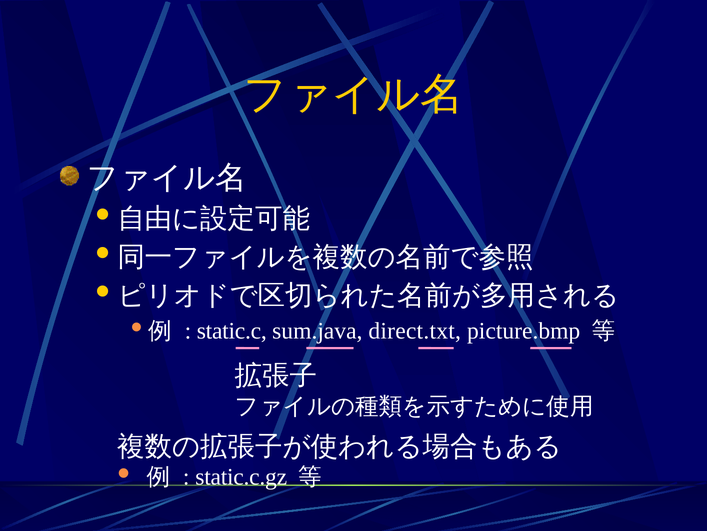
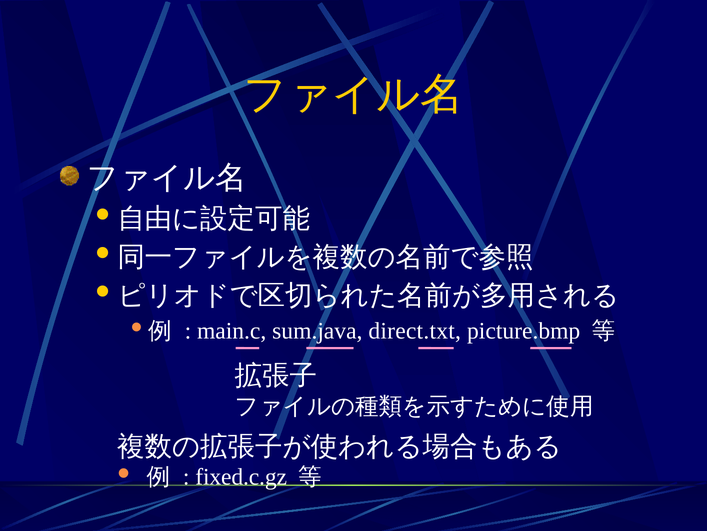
static.c: static.c -> main.c (232, 330)
static.c.gz: static.c.gz -> fixed.c.gz (241, 476)
